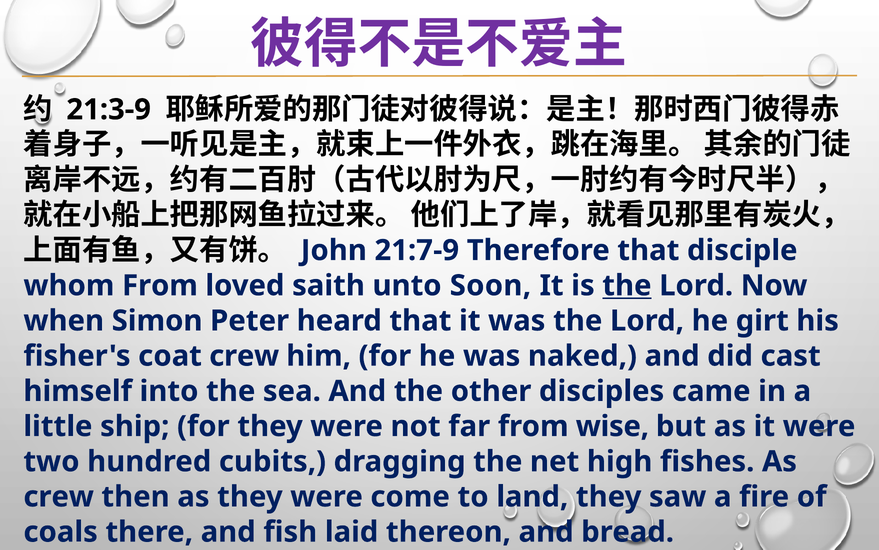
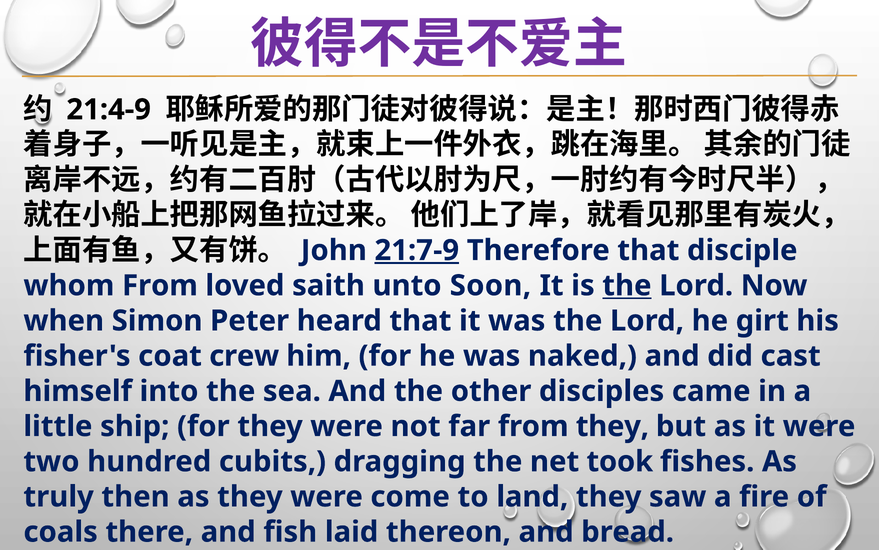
21:3-9: 21:3-9 -> 21:4-9 (109, 109)
21:7-9 underline: none -> present (417, 250)
from wise: wise -> they (612, 426)
high: high -> took (620, 461)
crew: crew -> truly (59, 496)
